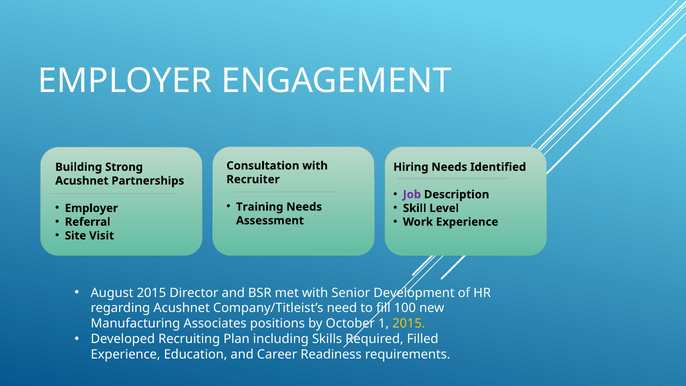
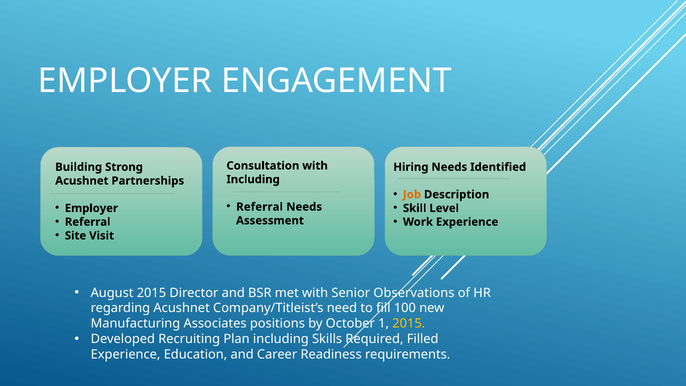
Recruiter: Recruiter -> Including (253, 179)
Job colour: purple -> orange (412, 194)
Training: Training -> Referral (260, 207)
Development: Development -> Observations (414, 293)
